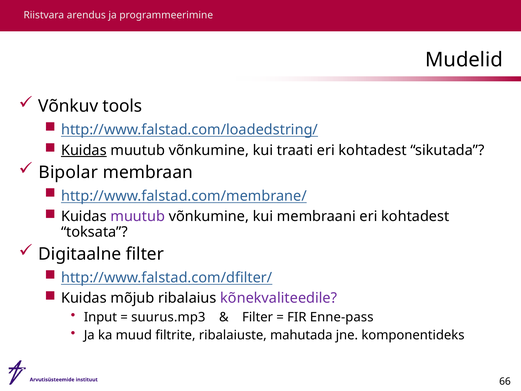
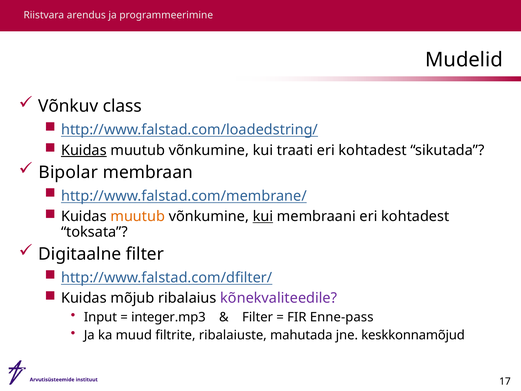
tools: tools -> class (122, 106)
muutub colour: purple -> orange (138, 216)
kui underline: none -> present (263, 216)
suurus.mp3: suurus.mp3 -> integer.mp3 (168, 317)
komponentideks: komponentideks -> keskkonnamõjud (413, 335)
66: 66 -> 17 (505, 381)
